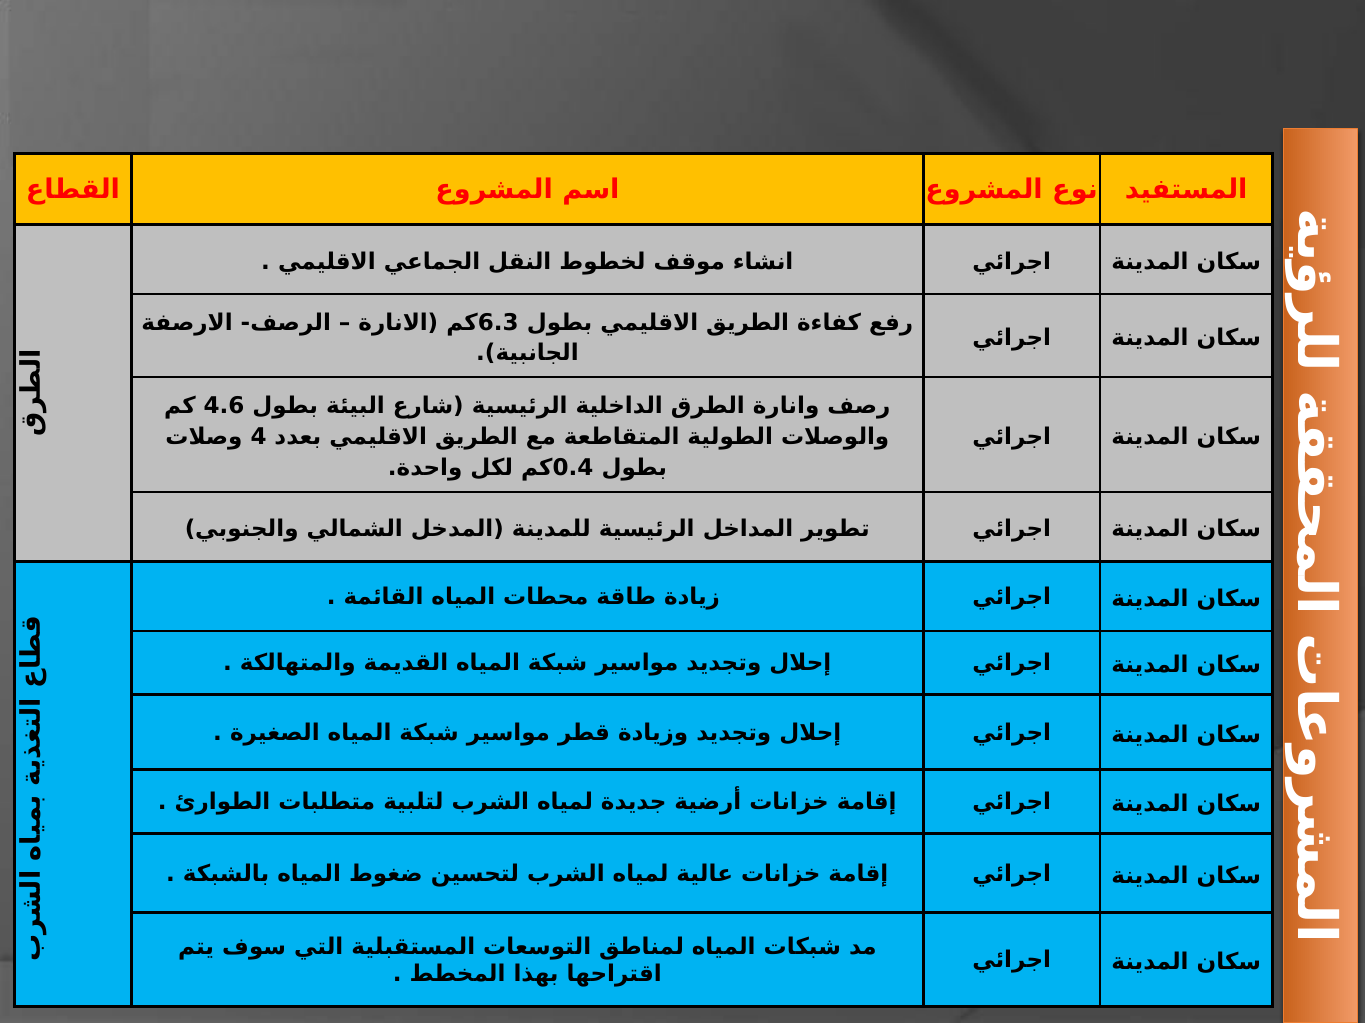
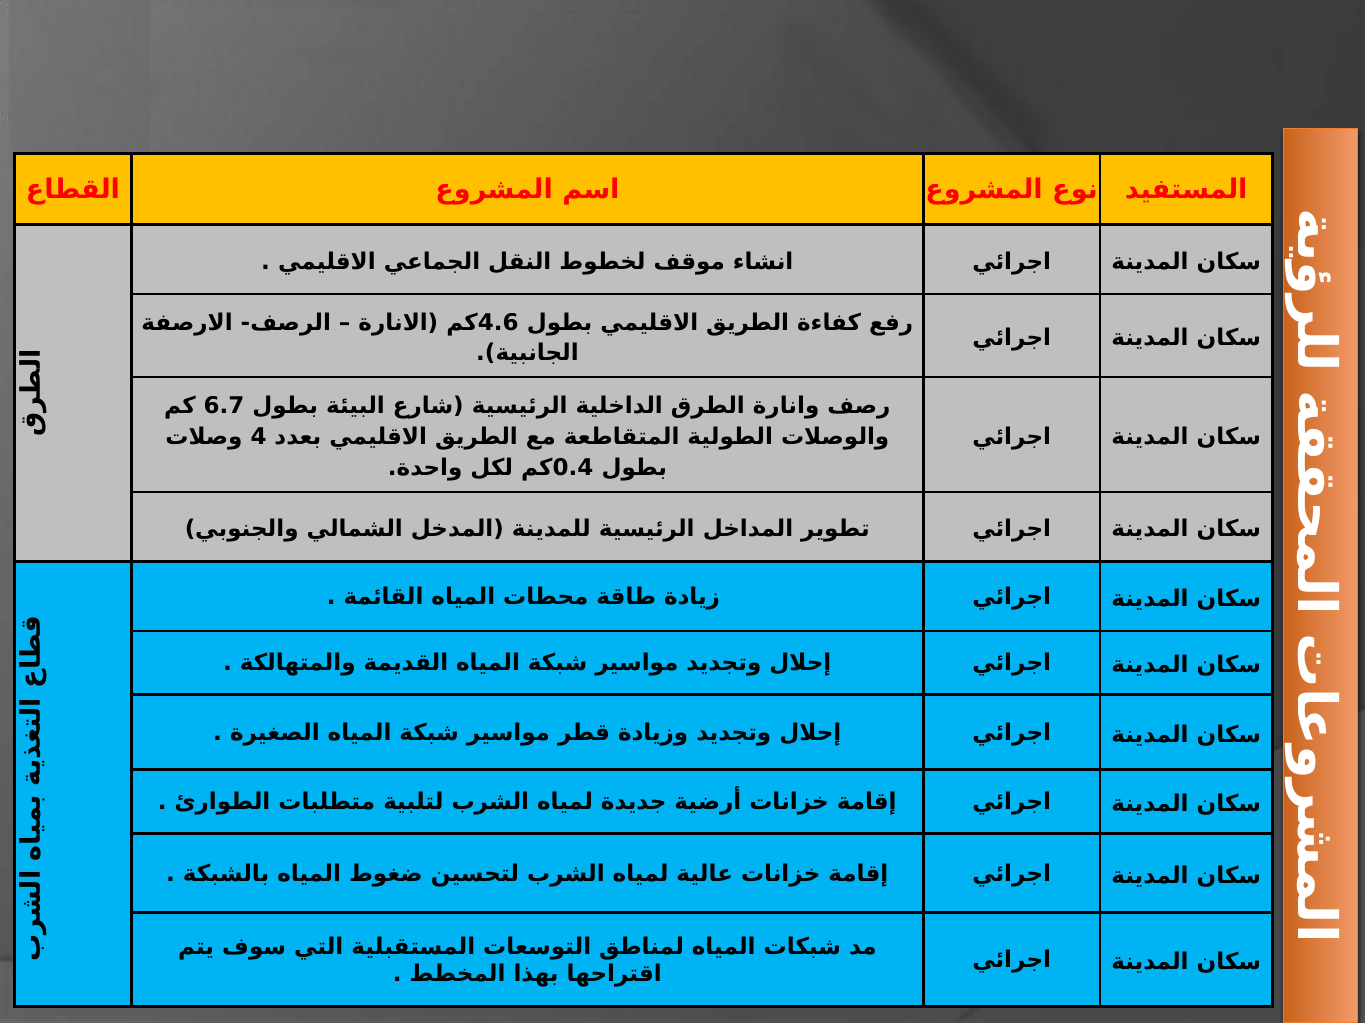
6.3: 6.3 -> 4.6 (498, 323)
4.6: 4.6 -> 6.7 (224, 406)
